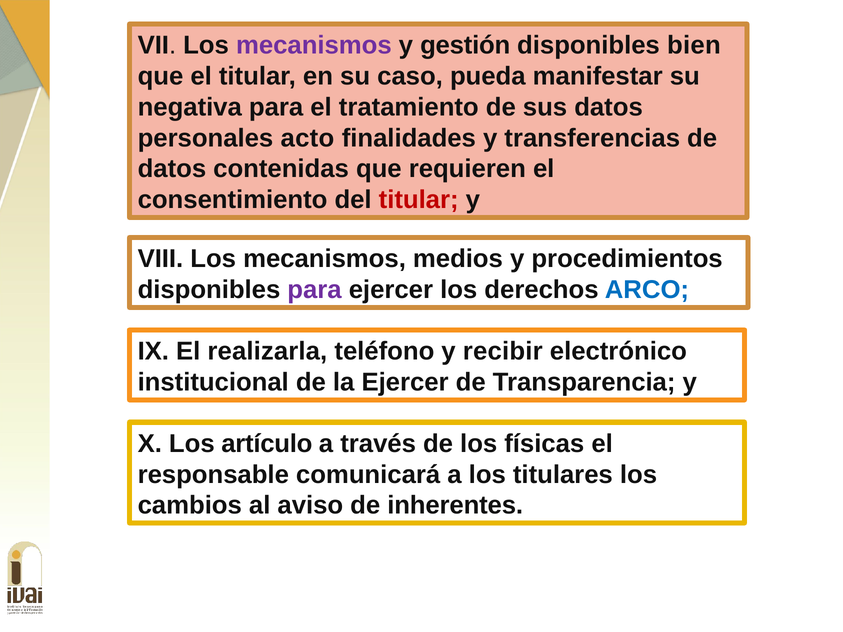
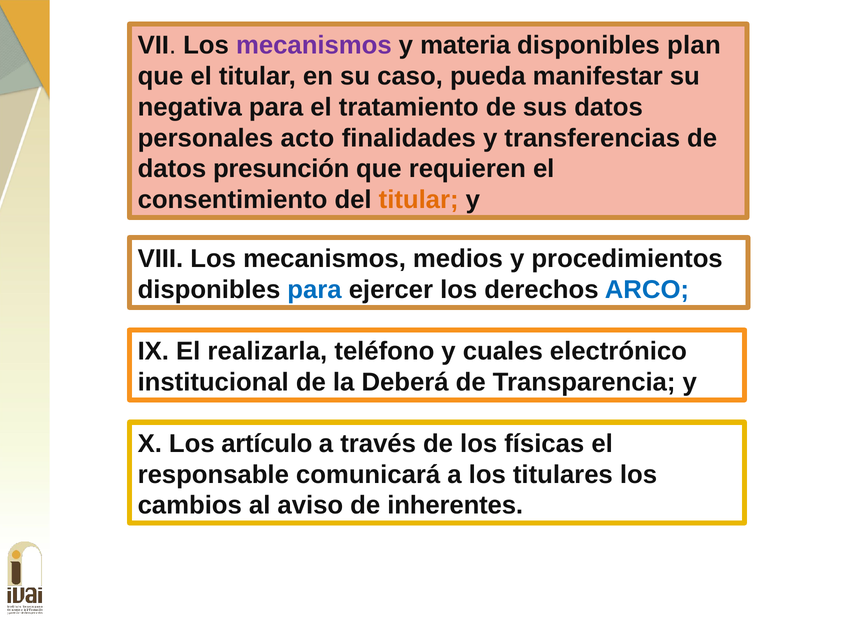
gestión: gestión -> materia (465, 45)
bien: bien -> plan (694, 45)
contenidas: contenidas -> presunción (281, 169)
titular colour: red -> orange (419, 200)
para colour: purple -> blue (315, 290)
recibir: recibir -> cuales (503, 351)
la Ejercer: Ejercer -> Deberá (405, 382)
